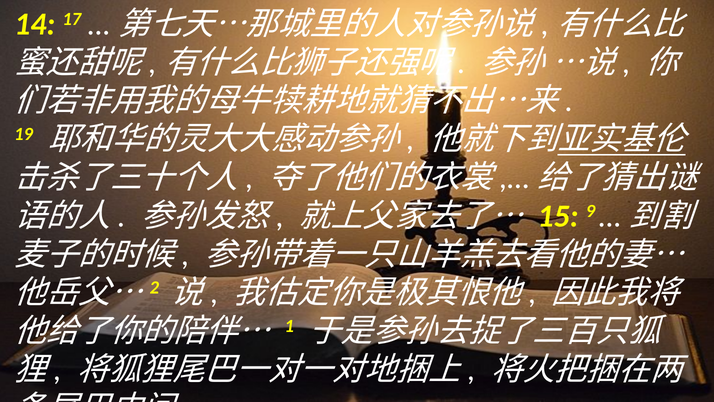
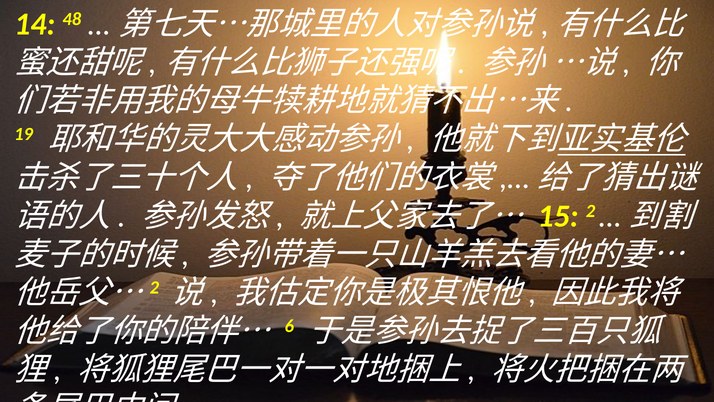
17: 17 -> 48 (72, 19)
9: 9 -> 2 (590, 211)
1: 1 -> 6 (289, 326)
